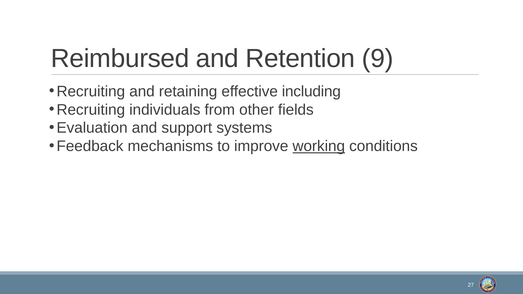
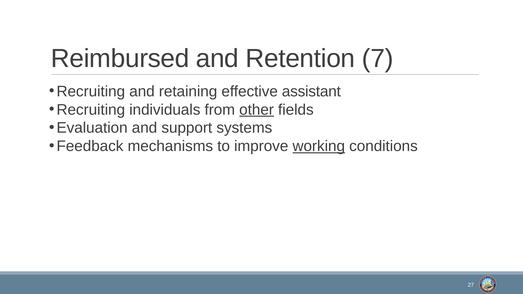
9: 9 -> 7 (378, 59)
including: including -> assistant (311, 91)
other underline: none -> present (257, 110)
